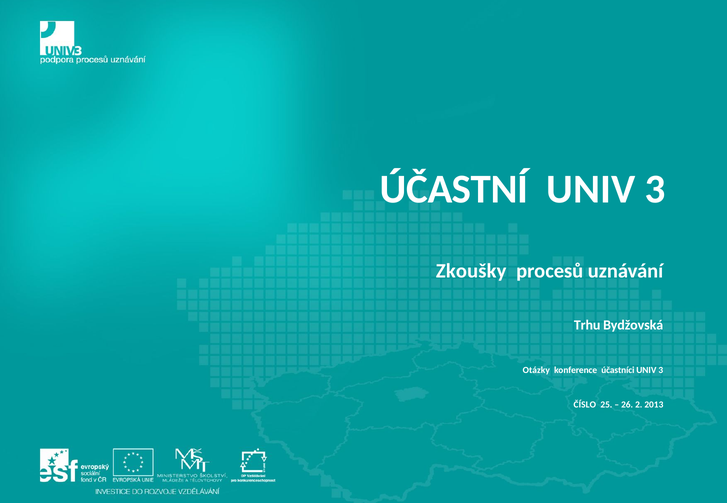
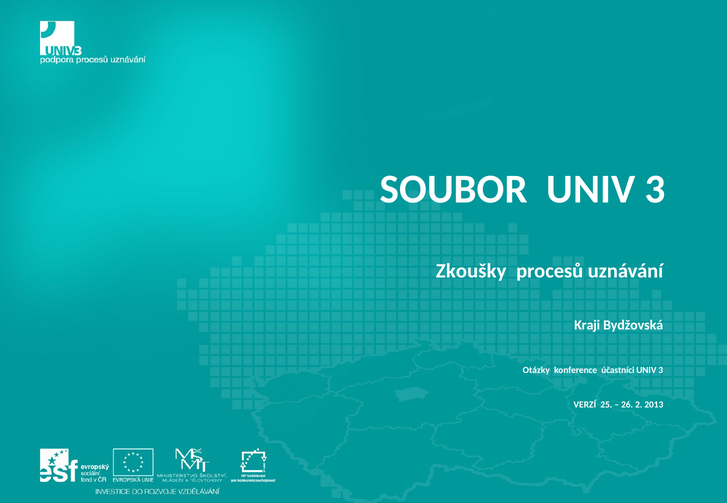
ÚČASTNÍ: ÚČASTNÍ -> SOUBOR (454, 190)
Trhu: Trhu -> Kraji (587, 325)
ČÍSLO: ČÍSLO -> VERZÍ (585, 405)
